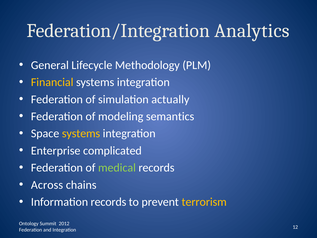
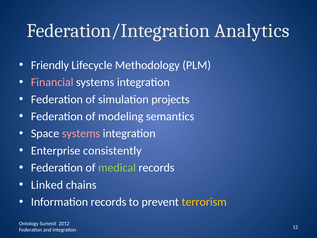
General: General -> Friendly (50, 65)
Financial colour: yellow -> pink (52, 82)
actually: actually -> projects (170, 99)
systems colour: yellow -> pink (81, 133)
complicated: complicated -> consistently (112, 151)
Across: Across -> Linked (47, 185)
